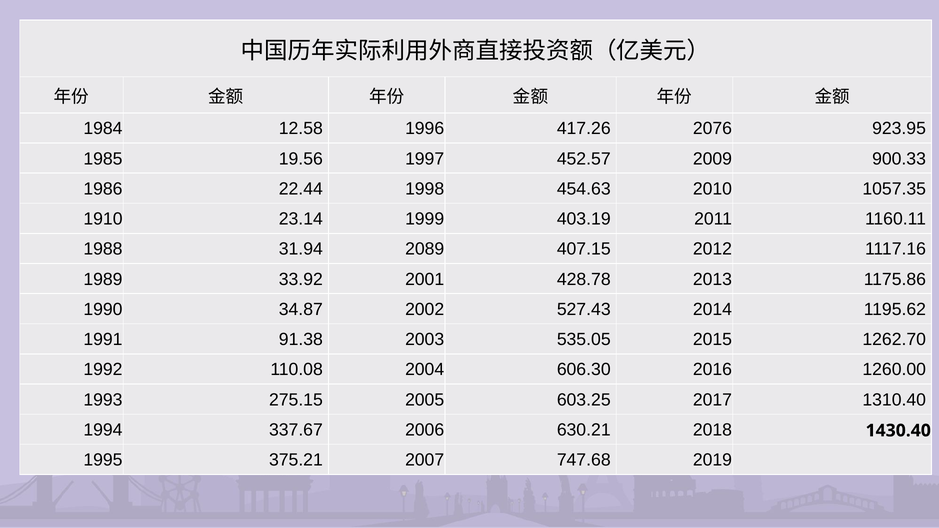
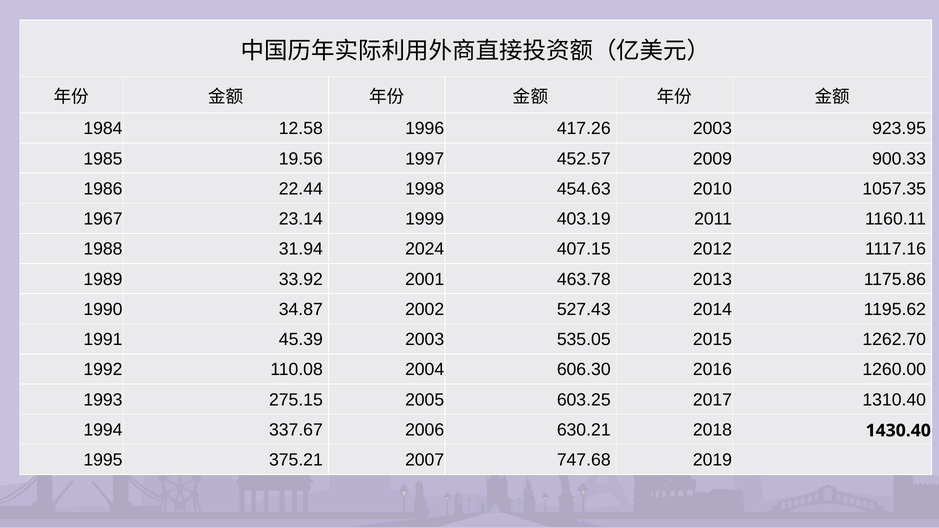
417.26 2076: 2076 -> 2003 (712, 129)
1910: 1910 -> 1967 (103, 219)
2089: 2089 -> 2024 (425, 249)
428.78: 428.78 -> 463.78 (584, 279)
91.38: 91.38 -> 45.39 (301, 340)
